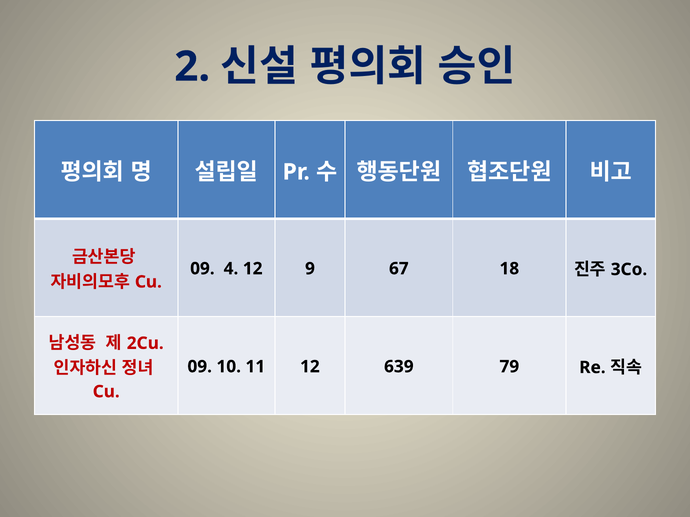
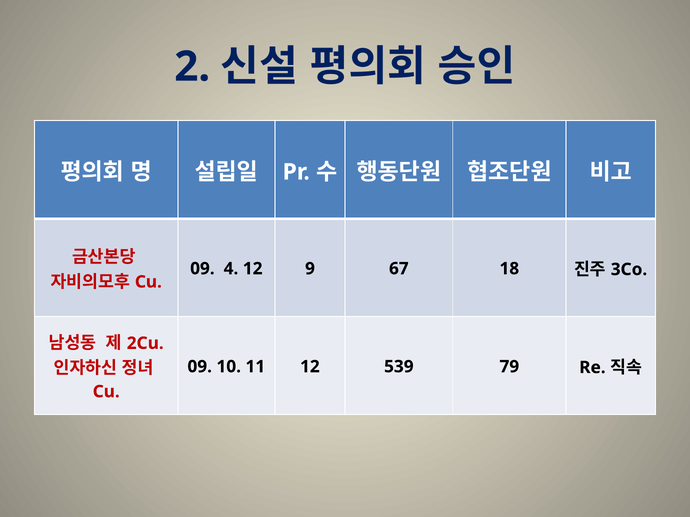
639: 639 -> 539 (399, 367)
